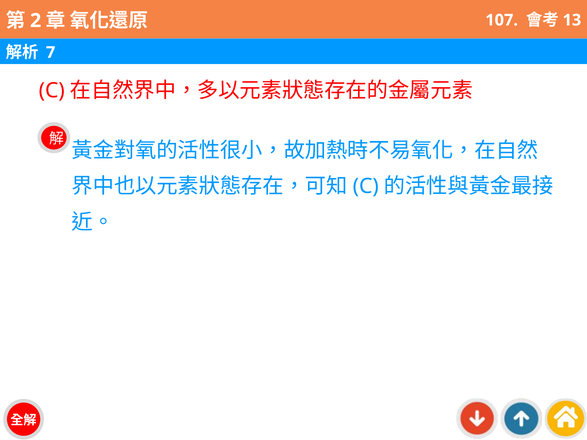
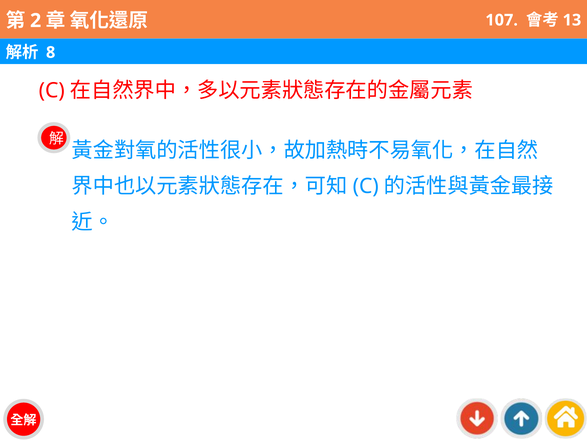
7: 7 -> 8 (51, 52)
